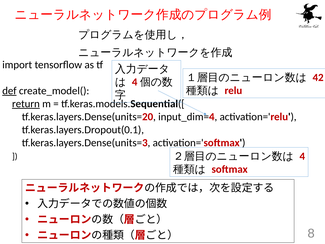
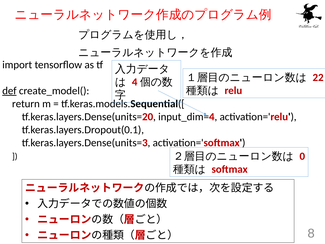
42: 42 -> 22 (318, 77)
return underline: present -> none (26, 104)
4: 4 -> 0 (302, 156)
